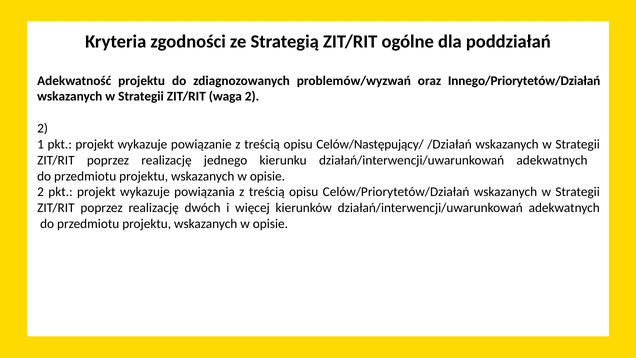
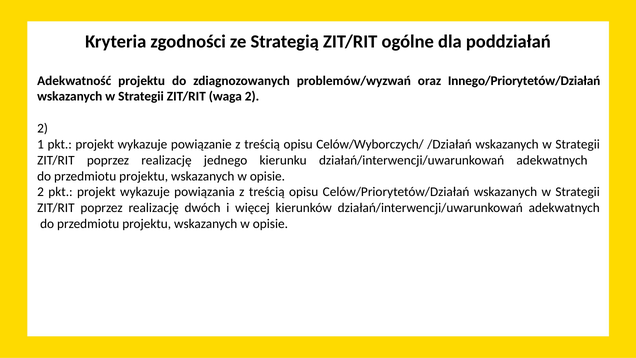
Celów/Następujący/: Celów/Następujący/ -> Celów/Wyborczych/ (370, 144)
